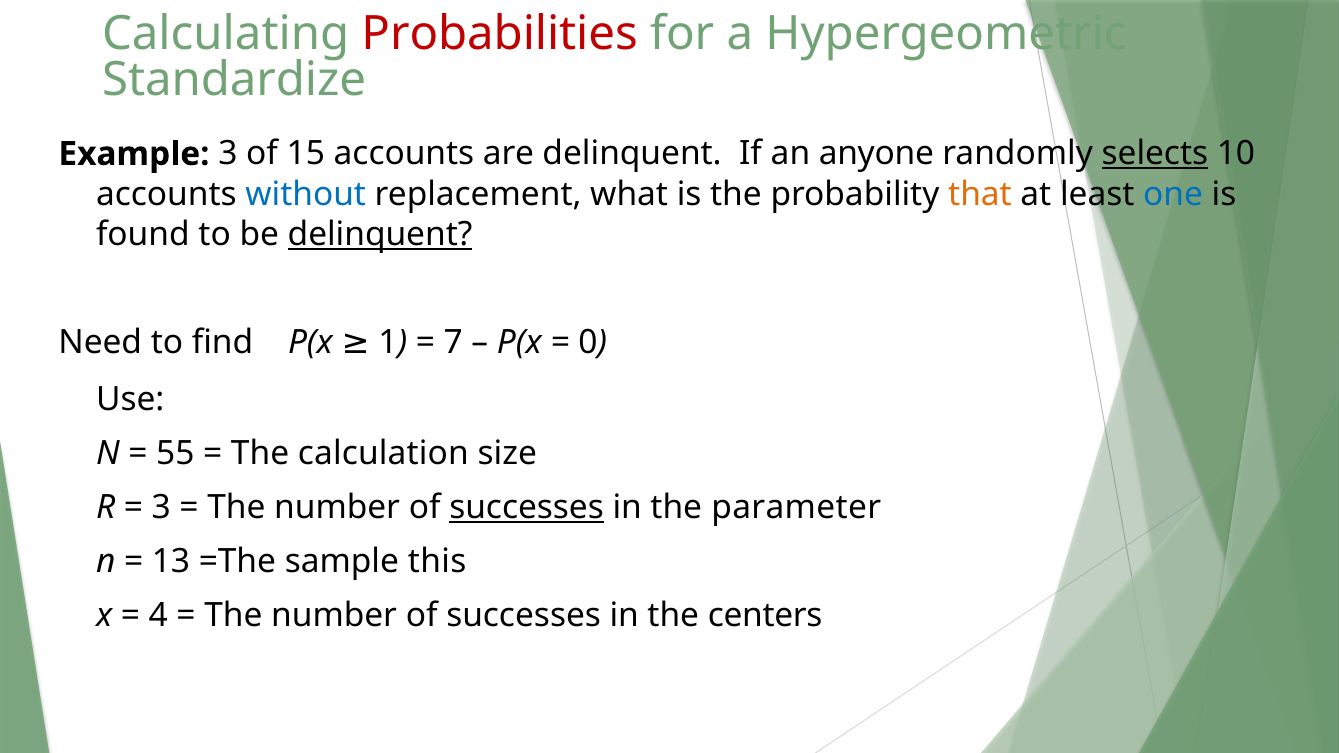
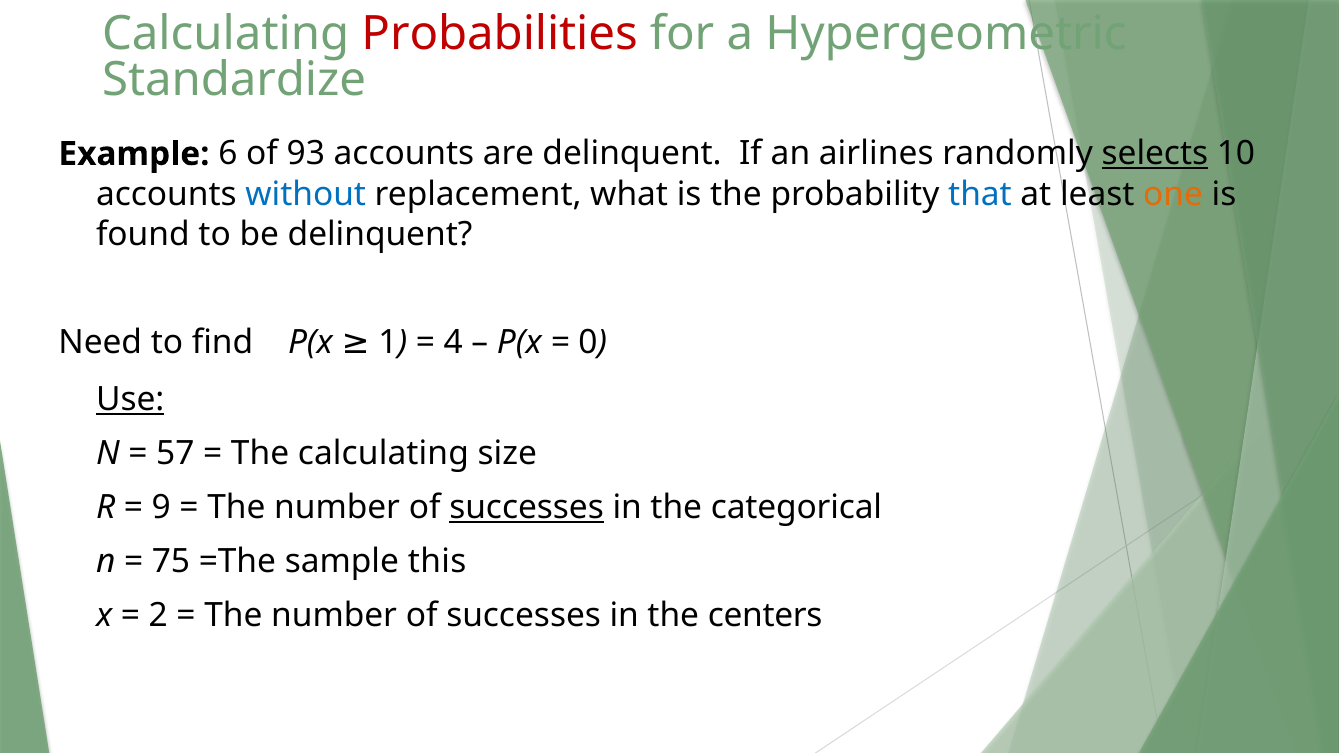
Example 3: 3 -> 6 (228, 154)
15: 15 -> 93 (306, 154)
anyone: anyone -> airlines (876, 154)
that colour: orange -> blue (980, 194)
one colour: blue -> orange (1173, 194)
delinquent underline: present -> none (380, 234)
7: 7 -> 4 (453, 343)
Use underline: none -> present (130, 399)
55: 55 -> 57 (175, 454)
The calculation: calculation -> calculating (383, 454)
3: 3 -> 9 (161, 508)
parameter: parameter -> categorical (796, 508)
13: 13 -> 75 (171, 562)
4: 4 -> 2 (158, 616)
